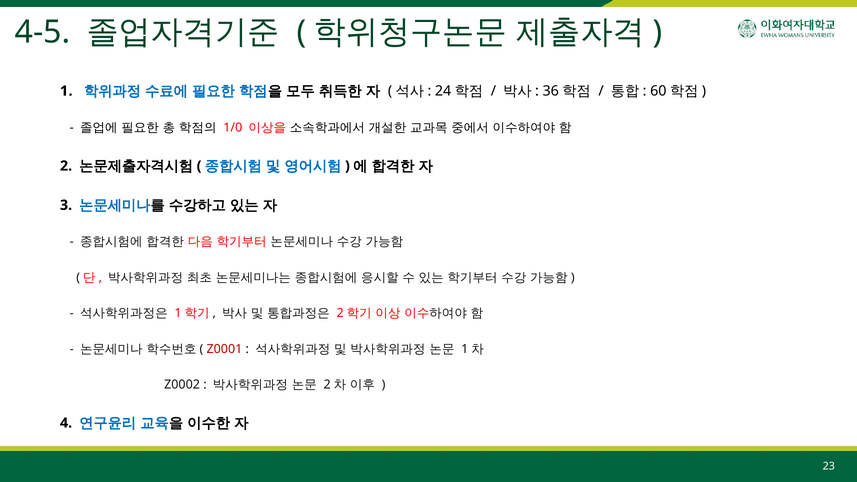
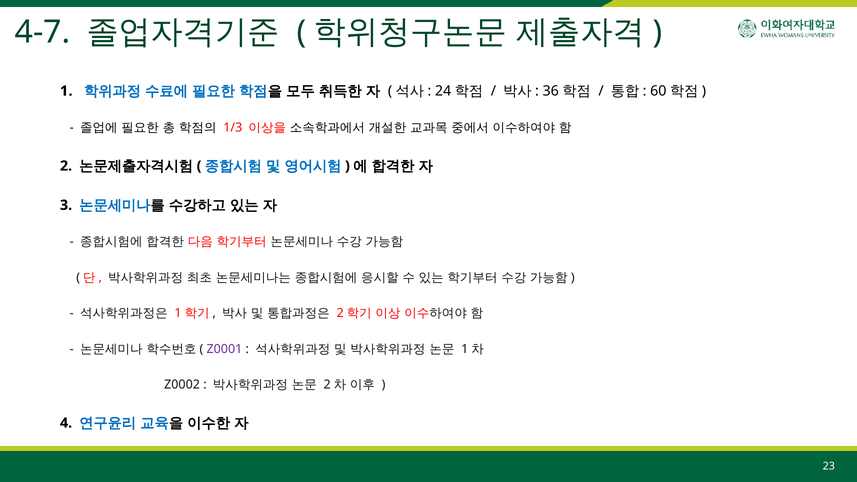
4-5: 4-5 -> 4-7 (43, 32)
1/0: 1/0 -> 1/3 (233, 128)
Z0001 colour: red -> purple (224, 349)
